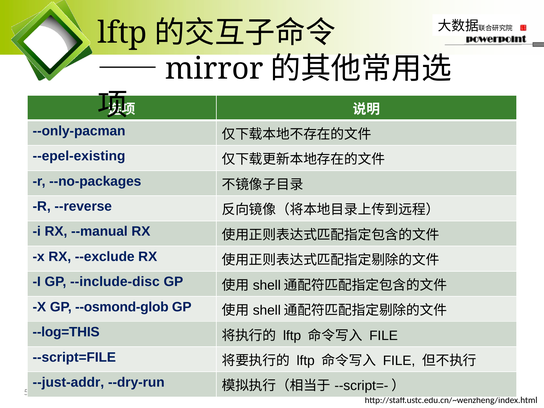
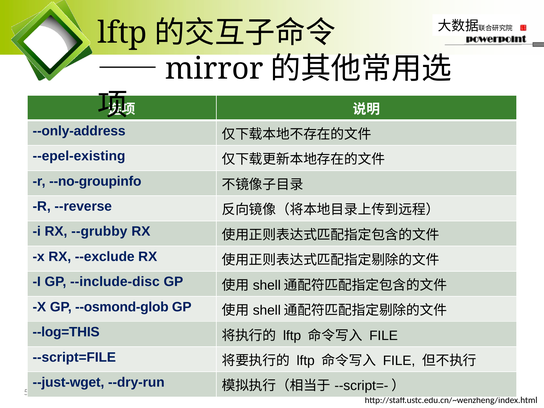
--only-pacman: --only-pacman -> --only-address (79, 131)
--no-packages: --no-packages -> --no-groupinfo (95, 181)
--manual: --manual -> --grubby (99, 231)
--just-addr: --just-addr -> --just-wget (68, 382)
